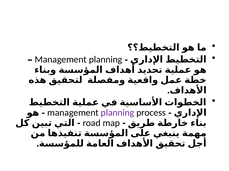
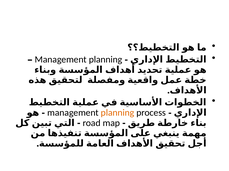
planning colour: purple -> orange (118, 113)
